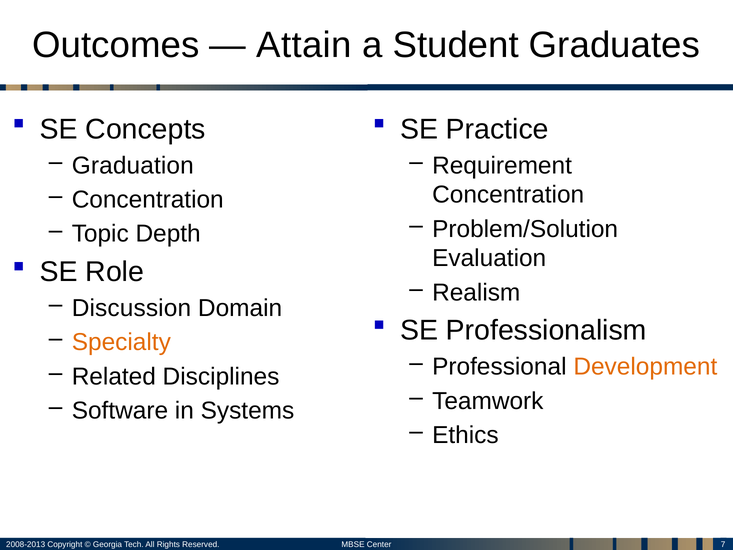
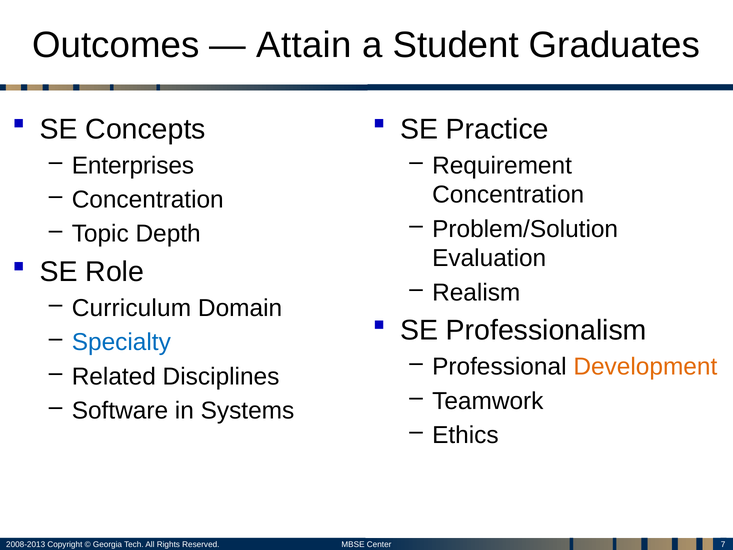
Graduation: Graduation -> Enterprises (133, 165)
Discussion: Discussion -> Curriculum (131, 308)
Specialty colour: orange -> blue (121, 342)
